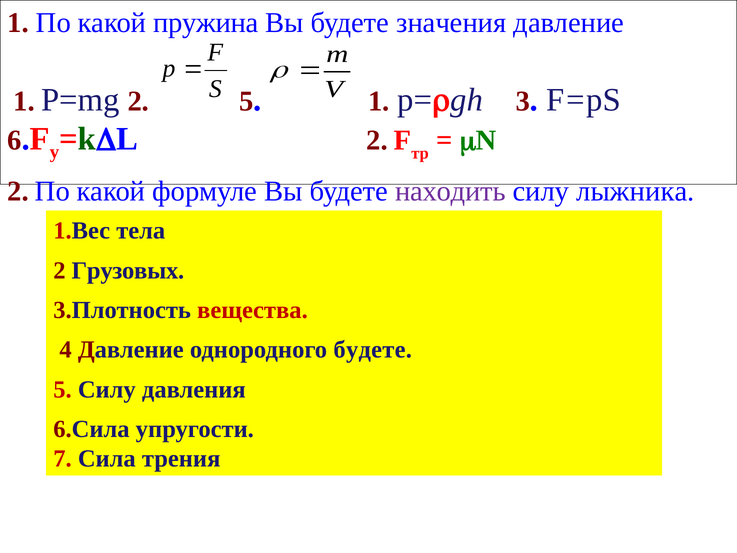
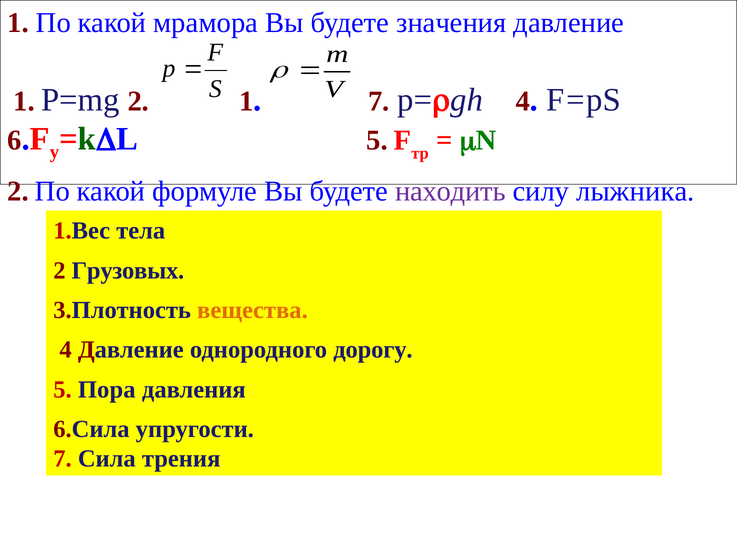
пружина: пружина -> мрамора (206, 23)
2 5: 5 -> 1 (246, 101)
1: 1 -> 7 (379, 101)
3: 3 -> 4 (523, 101)
2: 2 -> 5 (377, 140)
вещества colour: red -> orange (252, 310)
однородного будете: будете -> дорогу (373, 350)
5 Силу: Силу -> Пора (107, 389)
